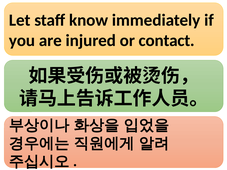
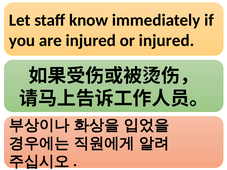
or contact: contact -> injured (167, 41)
